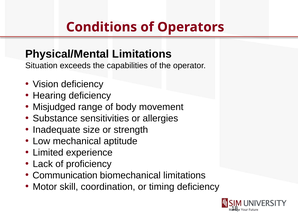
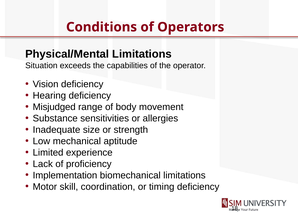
Communication: Communication -> Implementation (65, 176)
